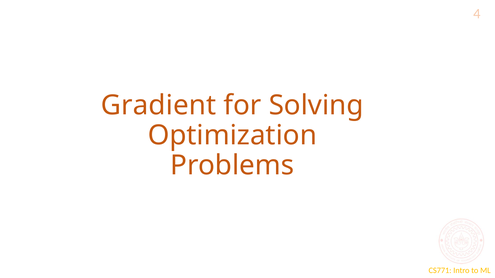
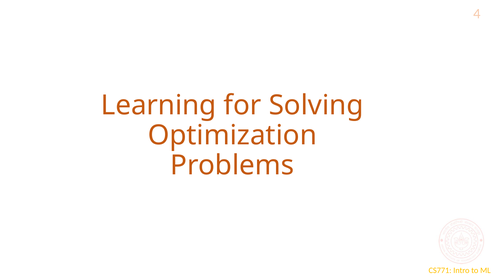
Gradient: Gradient -> Learning (159, 106)
